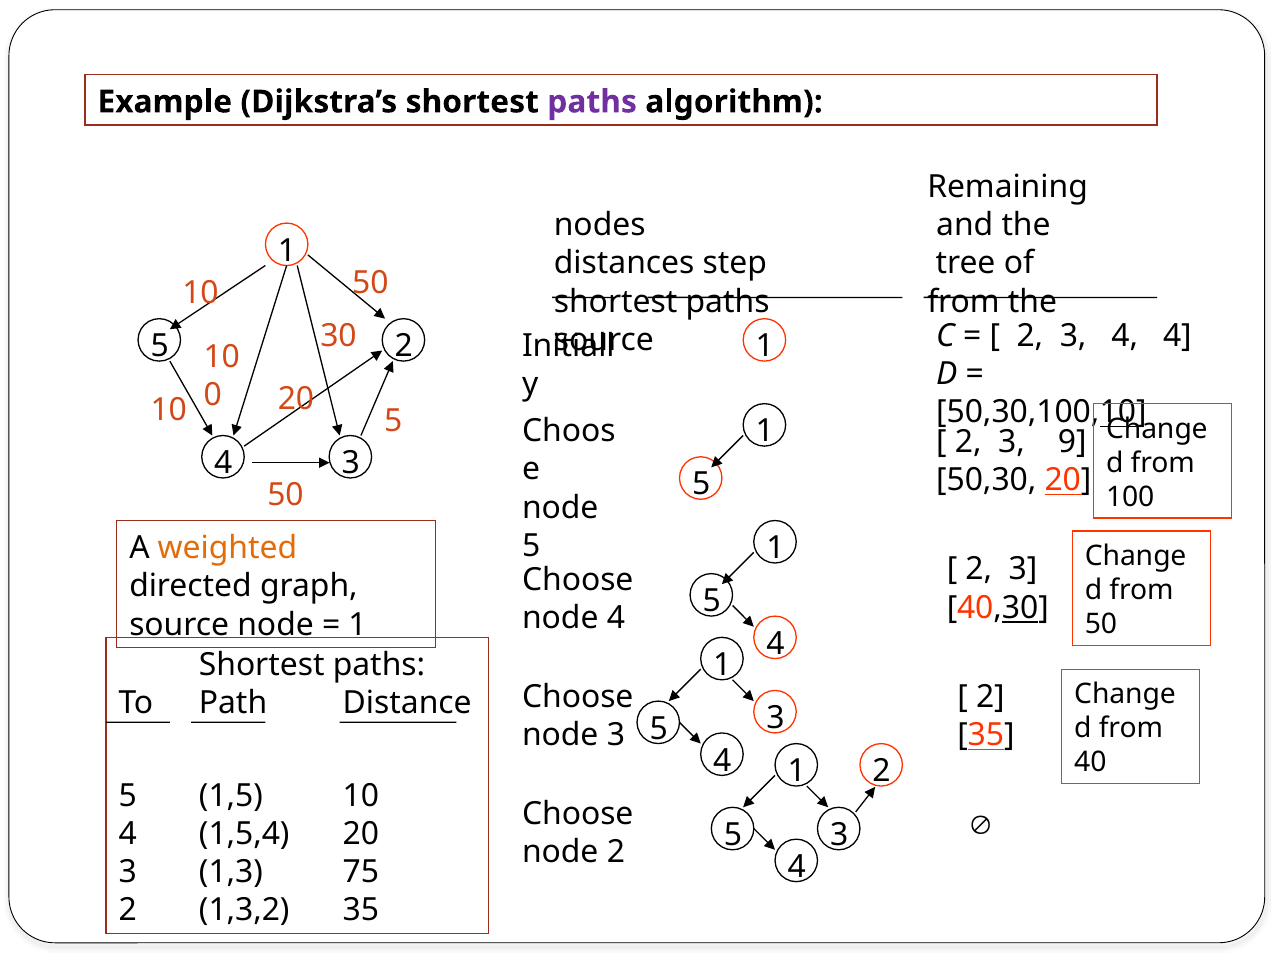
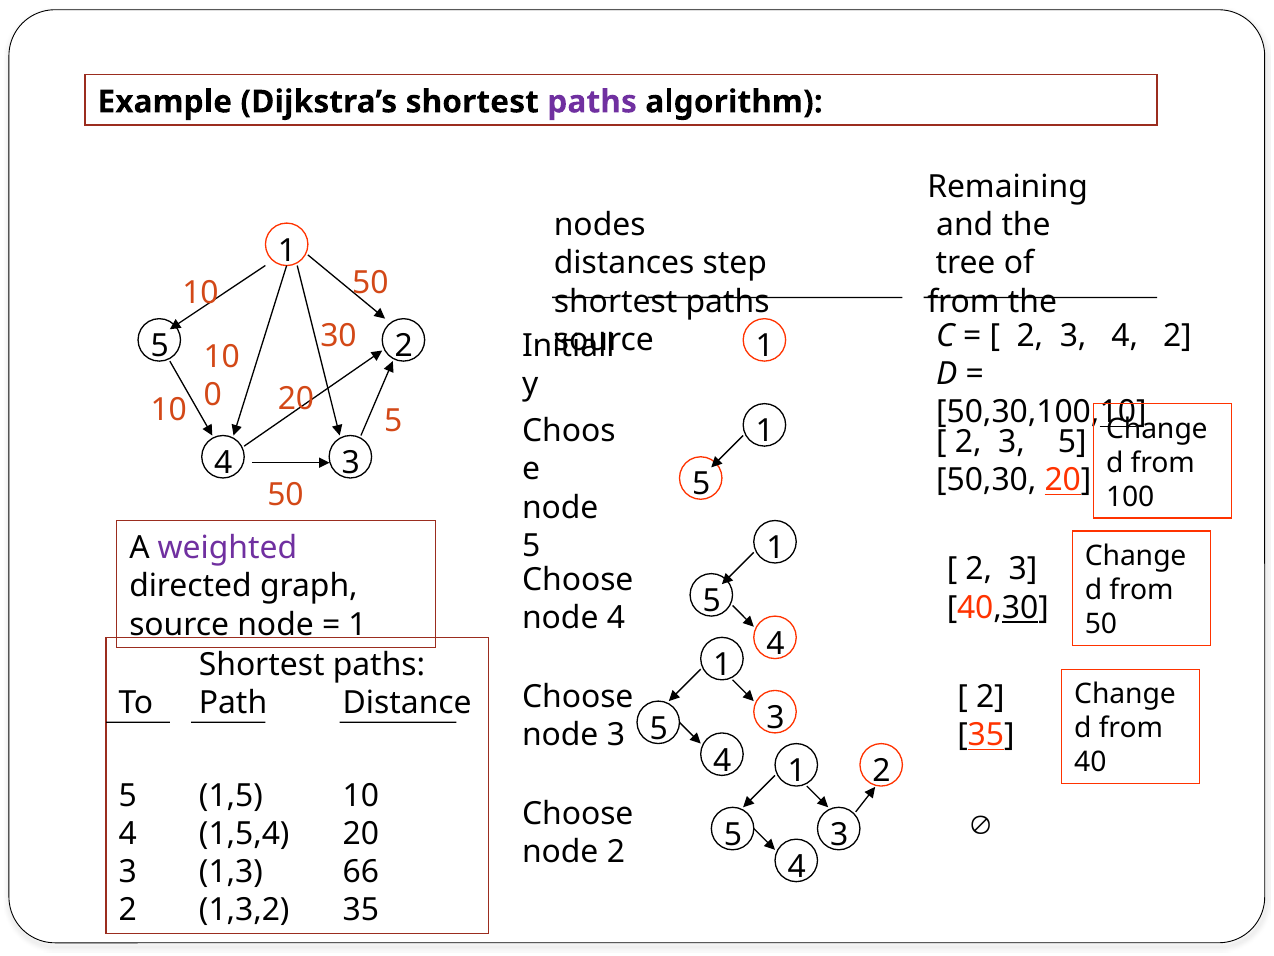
3 4 4: 4 -> 2 (1177, 335)
2 3 9: 9 -> 5 (1072, 442)
weighted colour: orange -> purple (227, 548)
75: 75 -> 66 (361, 872)
